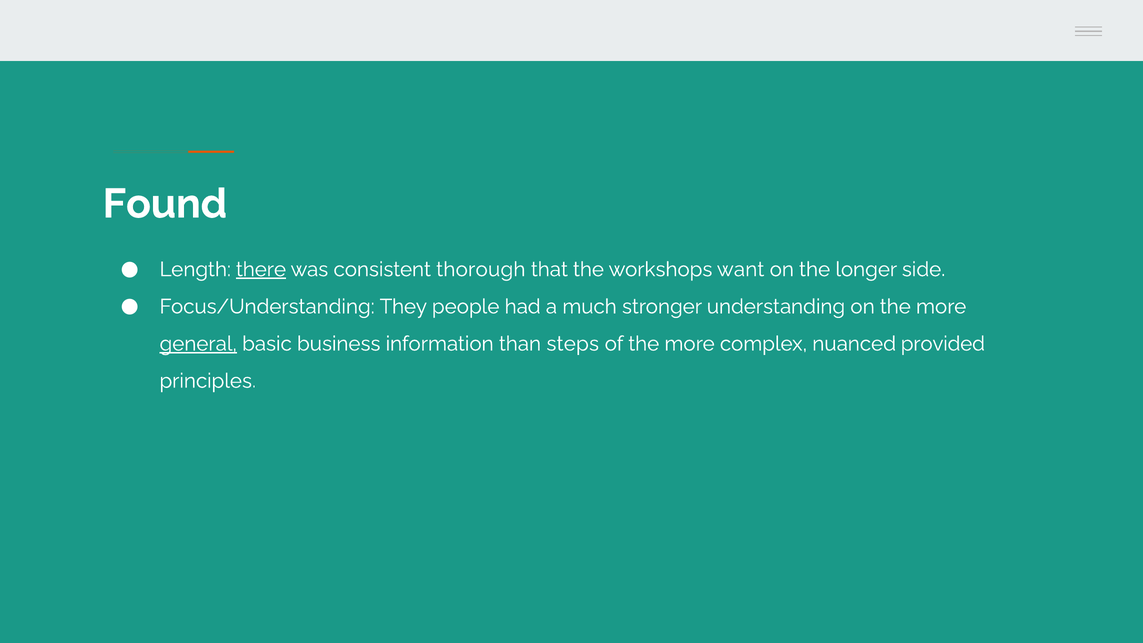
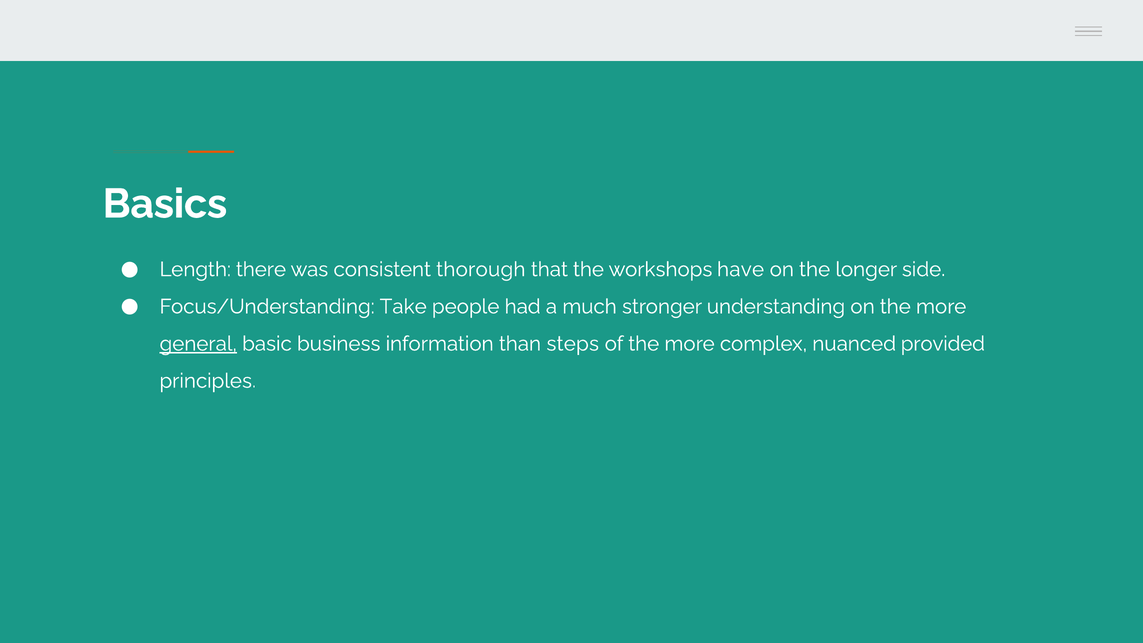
Found: Found -> Basics (165, 204)
there underline: present -> none (261, 269)
want: want -> have (741, 269)
They: They -> Take (403, 307)
